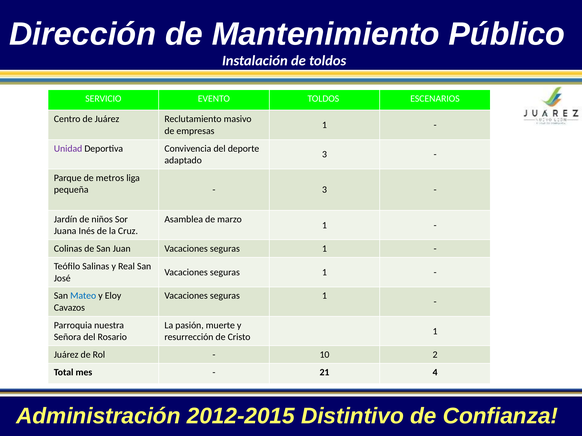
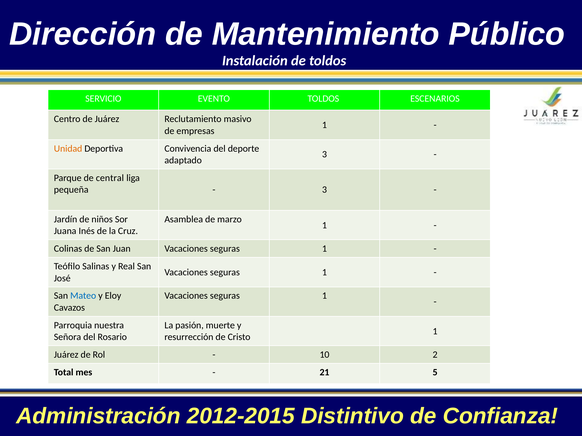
Unidad colour: purple -> orange (68, 149)
metros: metros -> central (110, 178)
4: 4 -> 5 (435, 373)
